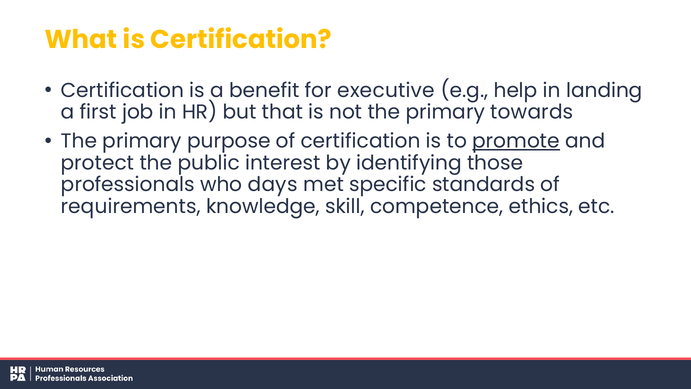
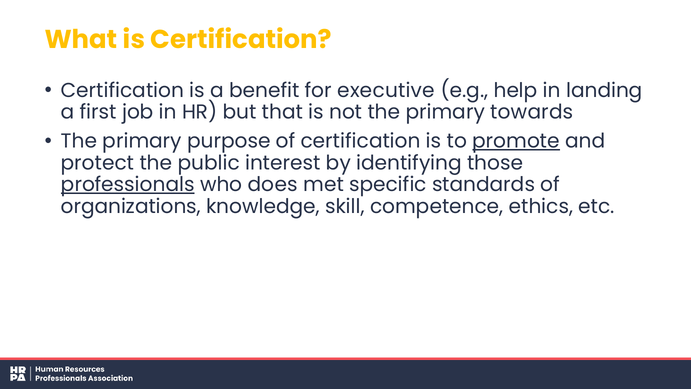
professionals underline: none -> present (128, 184)
days: days -> does (273, 184)
requirements: requirements -> organizations (131, 206)
